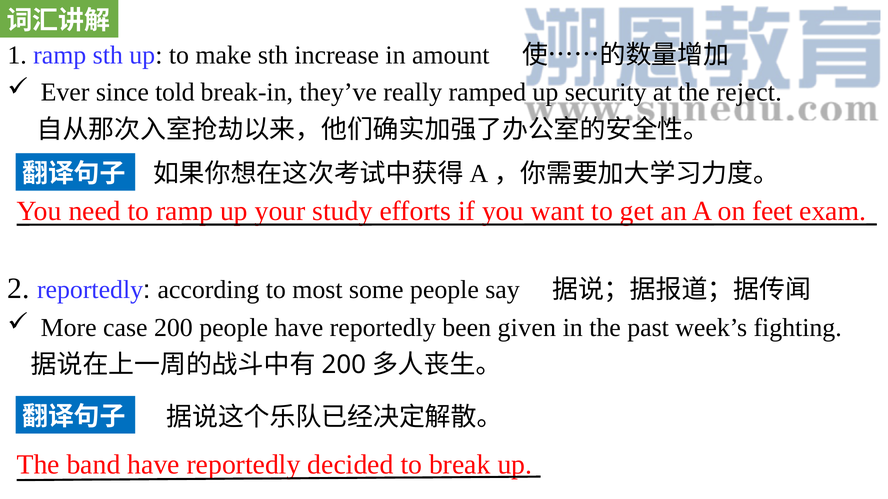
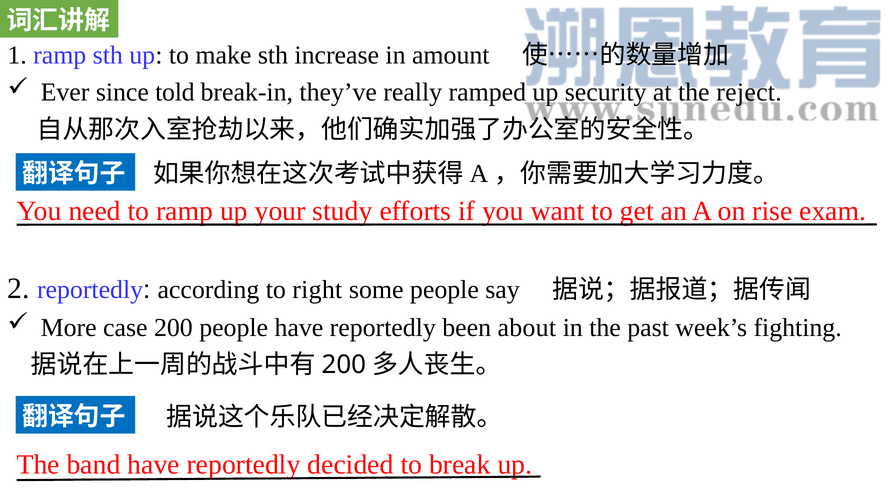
feet: feet -> rise (772, 211)
most: most -> right (317, 290)
given: given -> about (527, 328)
